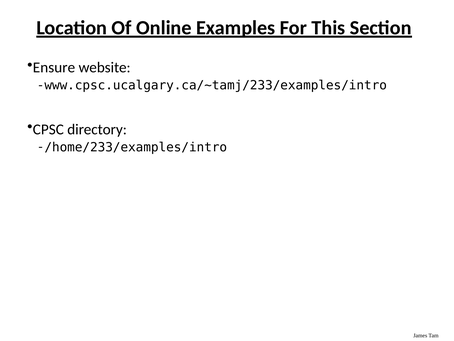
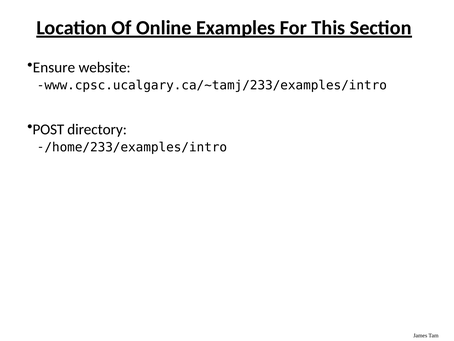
CPSC: CPSC -> POST (48, 129)
